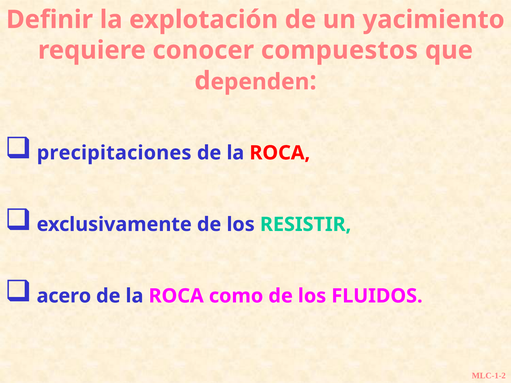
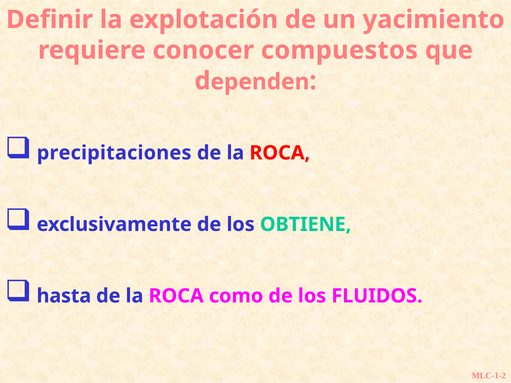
RESISTIR: RESISTIR -> OBTIENE (306, 225)
acero: acero -> hasta (64, 296)
